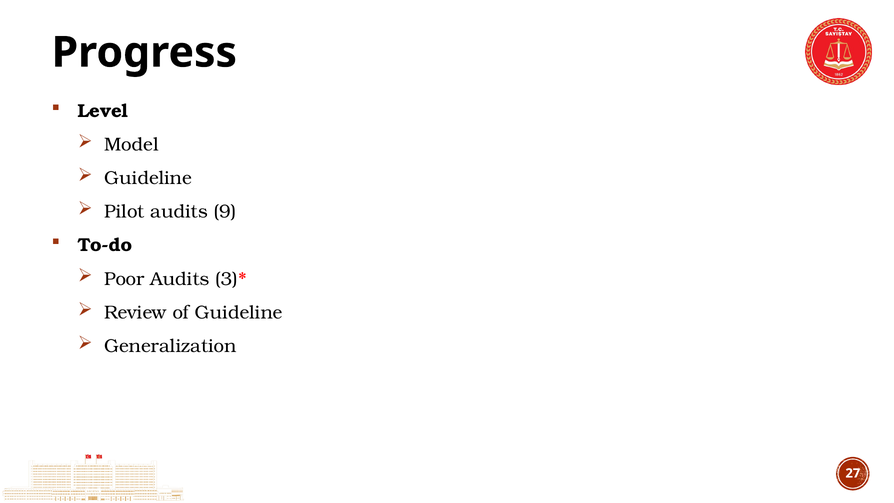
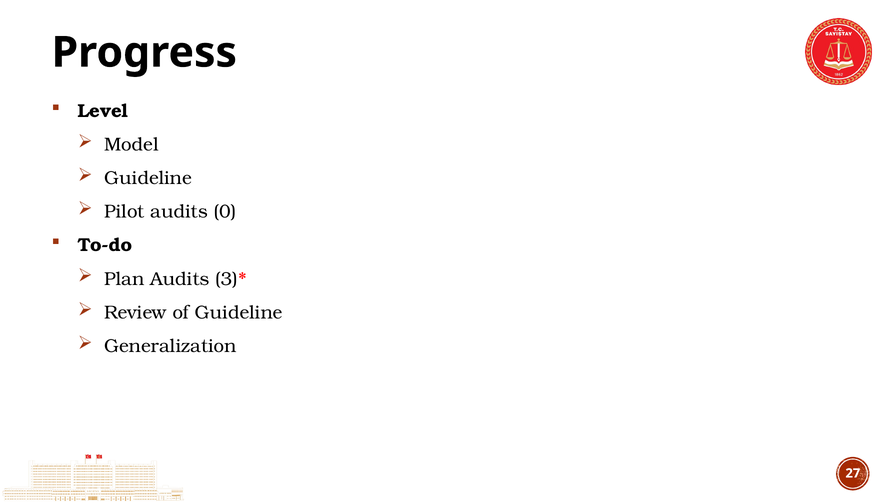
9: 9 -> 0 (225, 212)
Poor: Poor -> Plan (124, 279)
